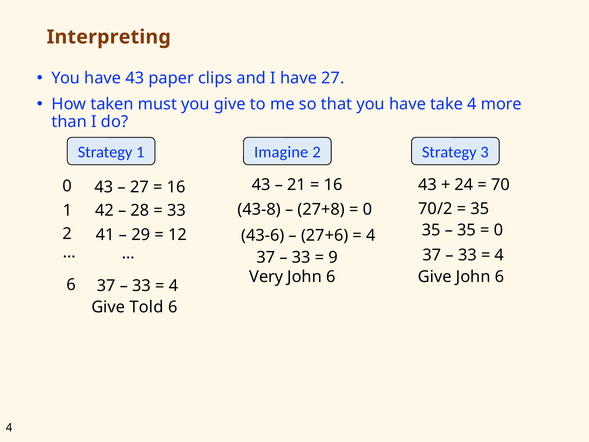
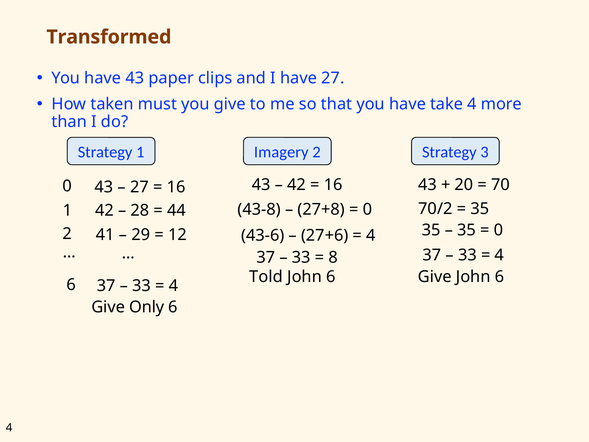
Interpreting: Interpreting -> Transformed (109, 37)
Imagine: Imagine -> Imagery (281, 152)
21: 21 -> 42 (297, 185)
24: 24 -> 20 (464, 185)
33: 33 -> 44 (176, 210)
9: 9 -> 8 (333, 257)
Very: Very -> Told (266, 277)
Told: Told -> Only (147, 307)
